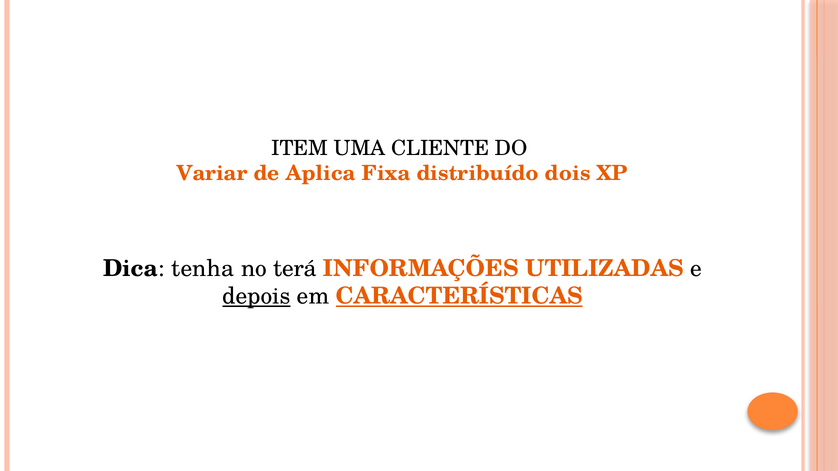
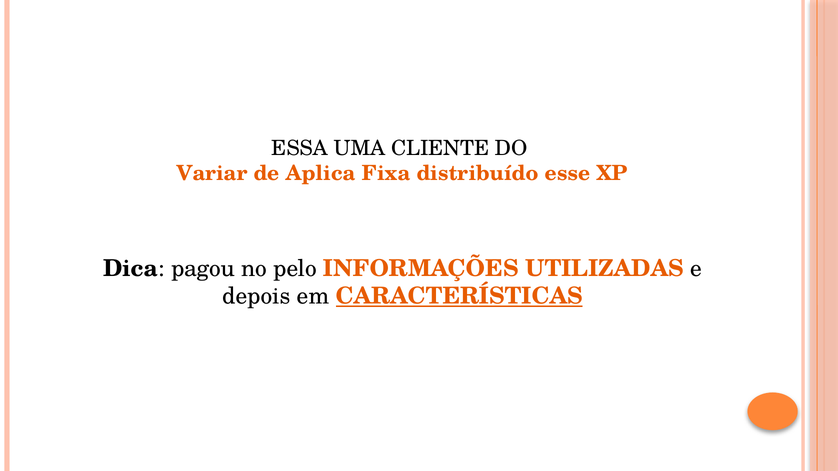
ITEM: ITEM -> ESSA (300, 148)
dois: dois -> esse (568, 173)
tenha: tenha -> pagou (203, 269)
terá: terá -> pelo (295, 269)
depois underline: present -> none (256, 297)
